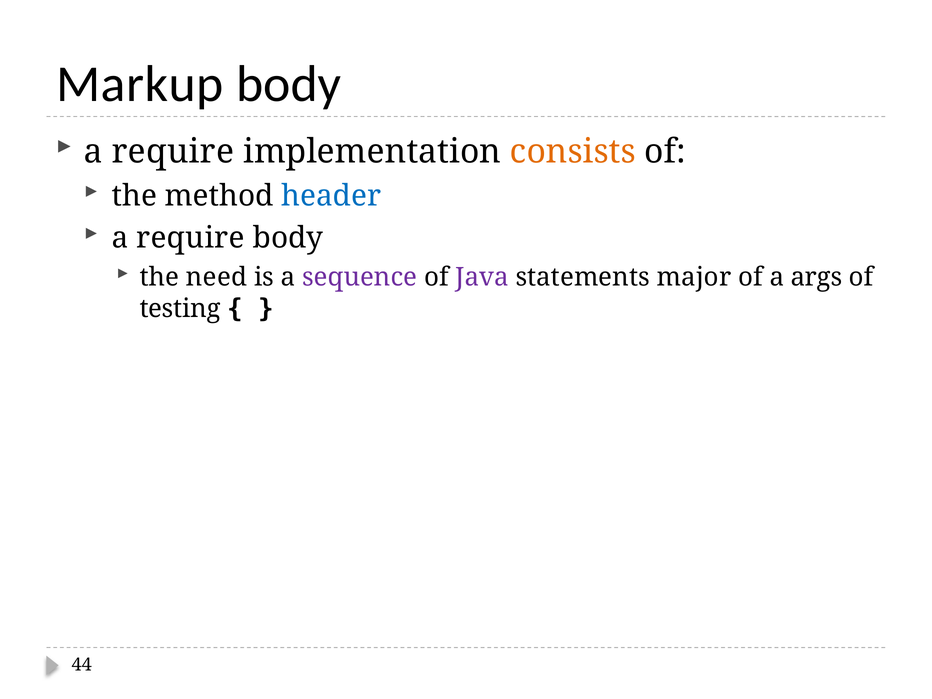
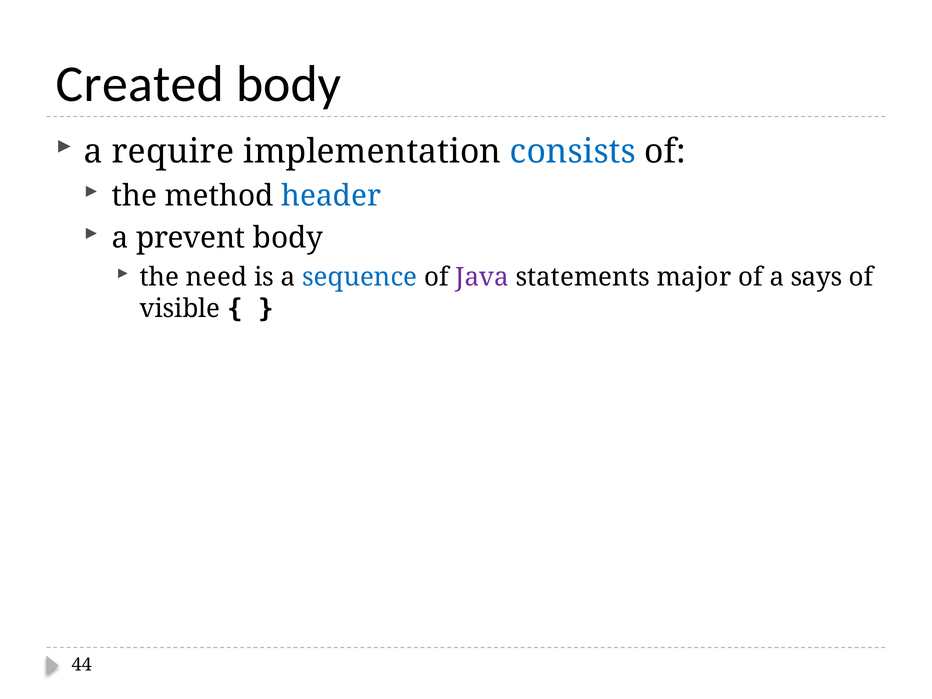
Markup: Markup -> Created (140, 84)
consists colour: orange -> blue (573, 151)
require: require -> prevent (191, 238)
sequence colour: purple -> blue (360, 277)
args: args -> says (816, 277)
testing: testing -> visible (180, 309)
